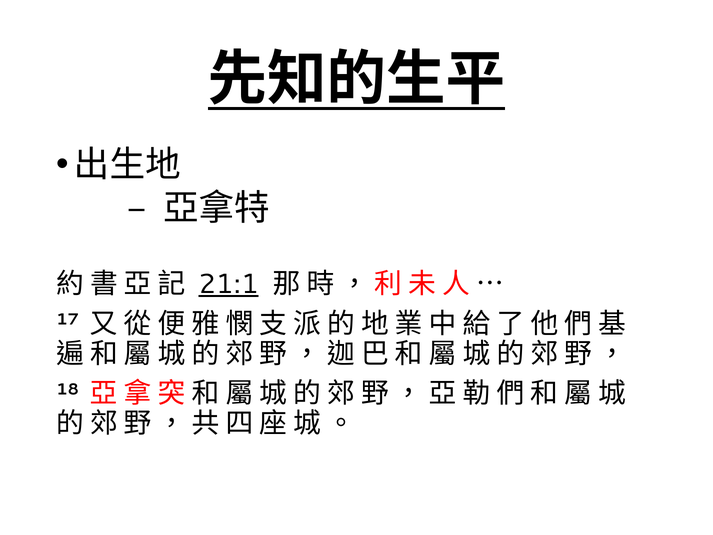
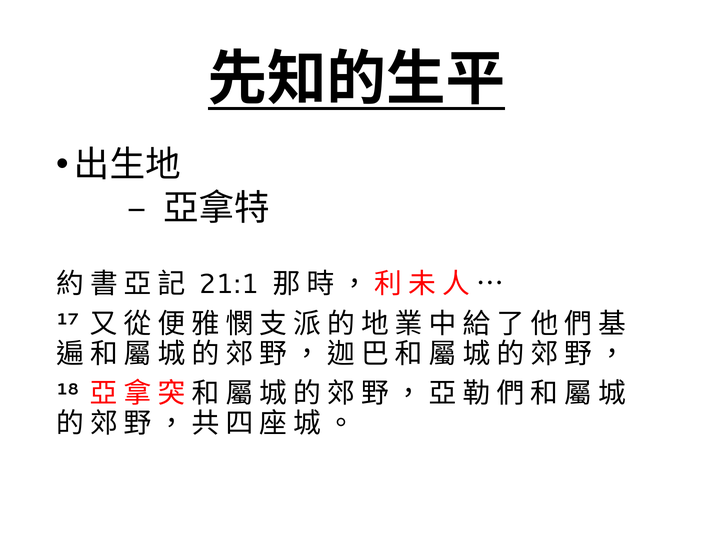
21:1 underline: present -> none (228, 284)
